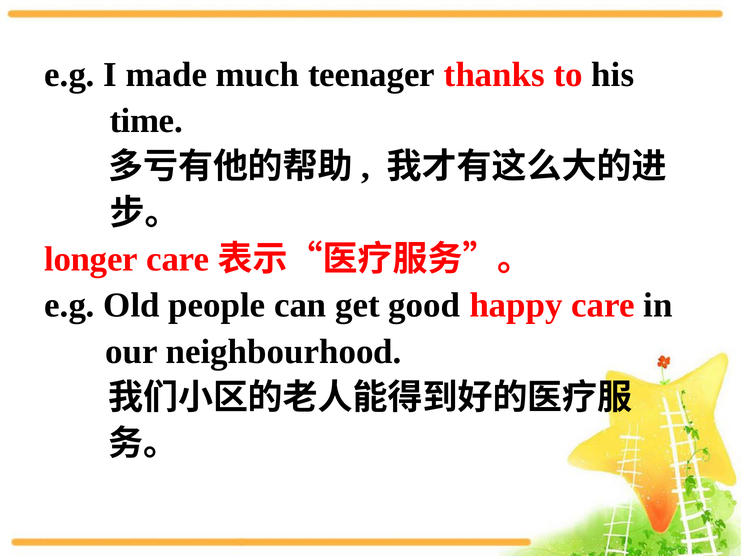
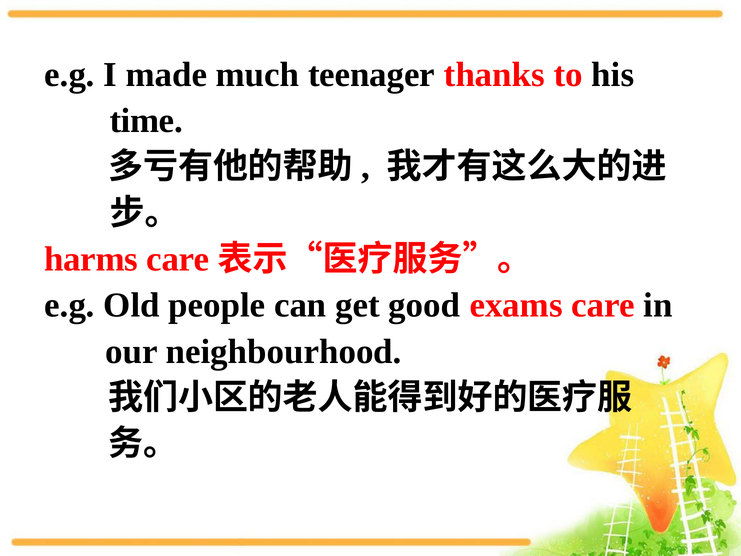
longer: longer -> harms (91, 259)
happy: happy -> exams (516, 305)
